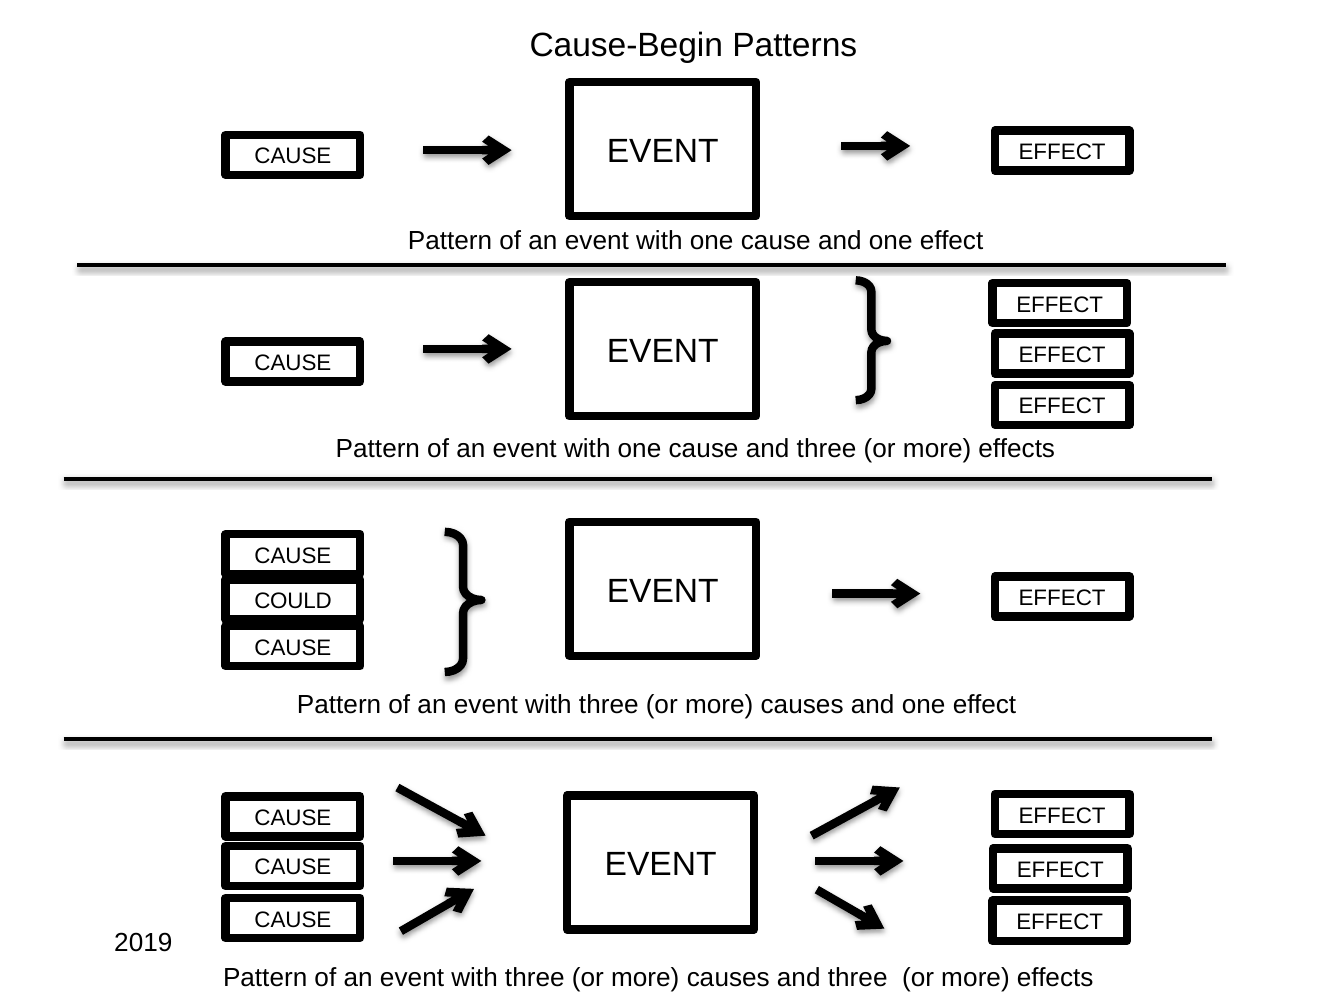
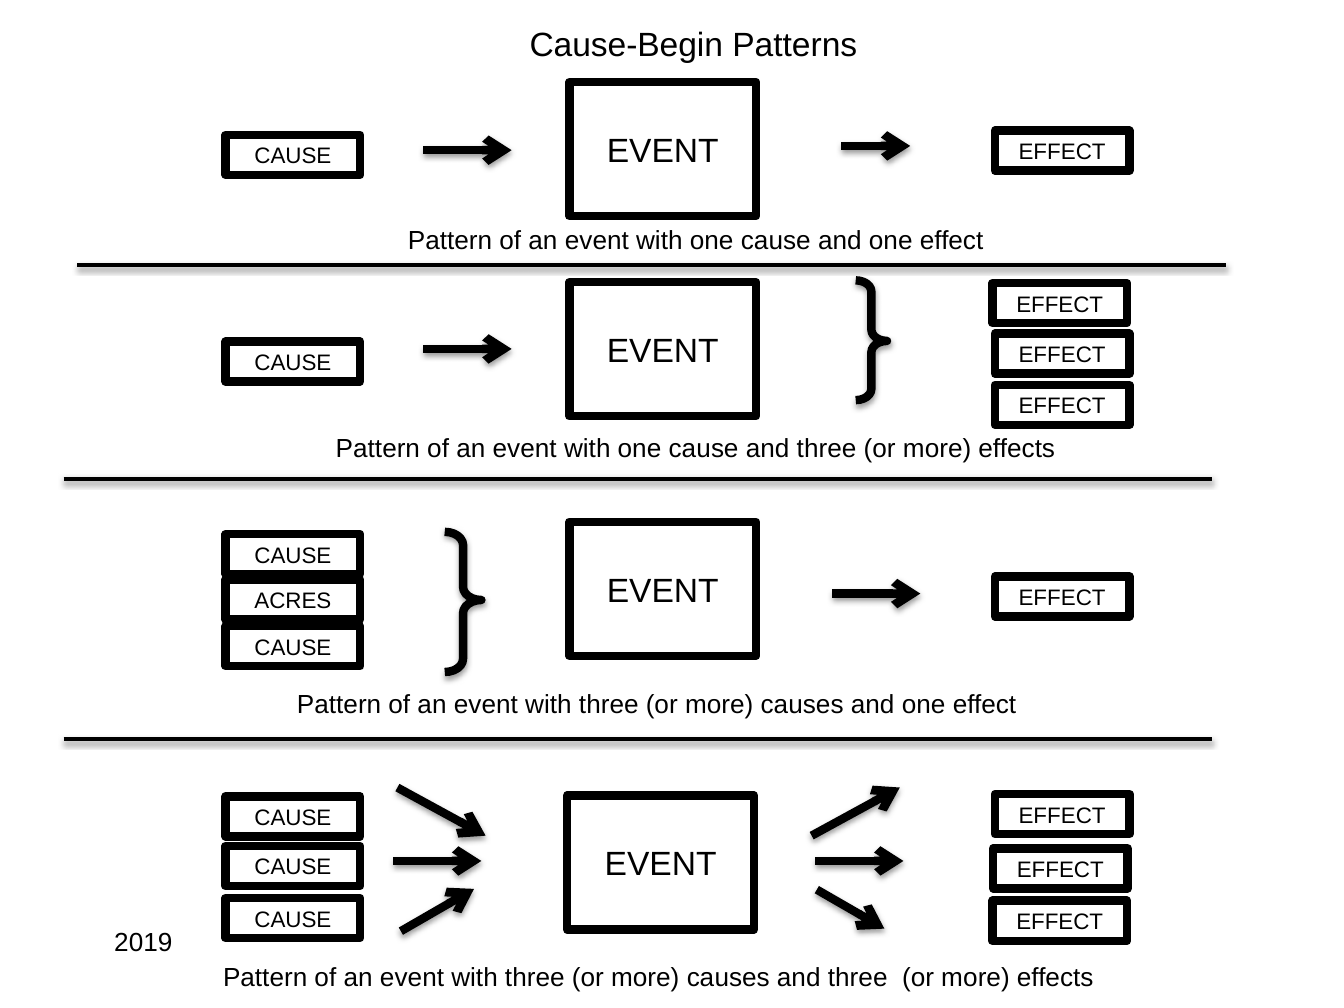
COULD: COULD -> ACRES (293, 601)
